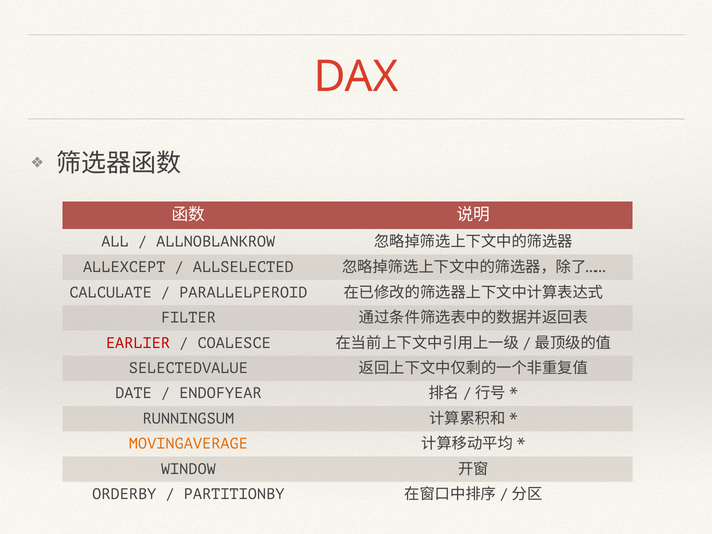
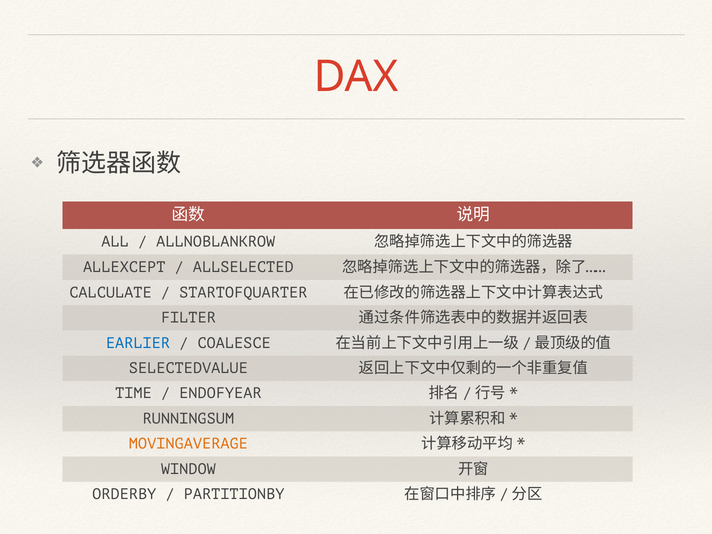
PARALLELPEROID: PARALLELPEROID -> STARTOFQUARTER (243, 293)
EARLIER colour: red -> blue (138, 343)
DATE: DATE -> TIME (133, 393)
